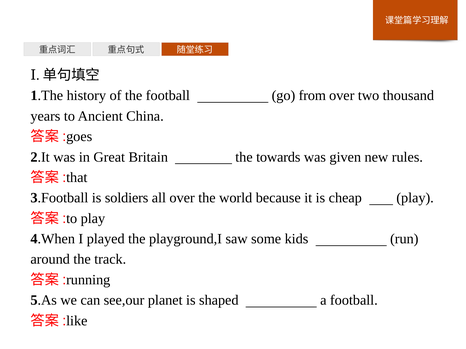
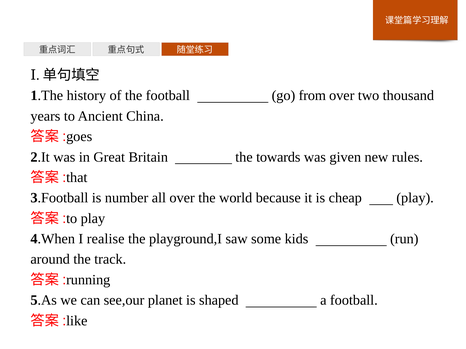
soldiers: soldiers -> number (127, 198)
played: played -> realise (106, 239)
